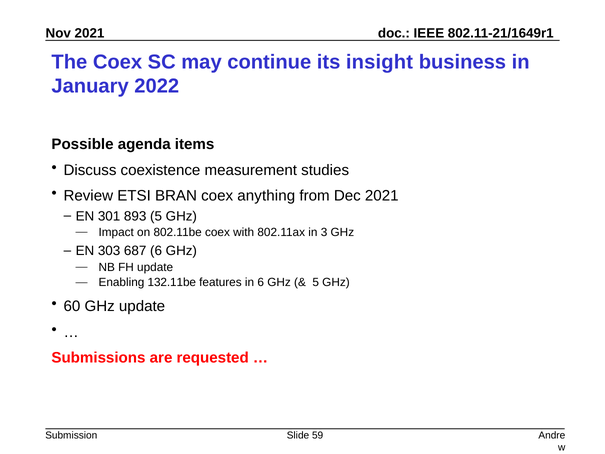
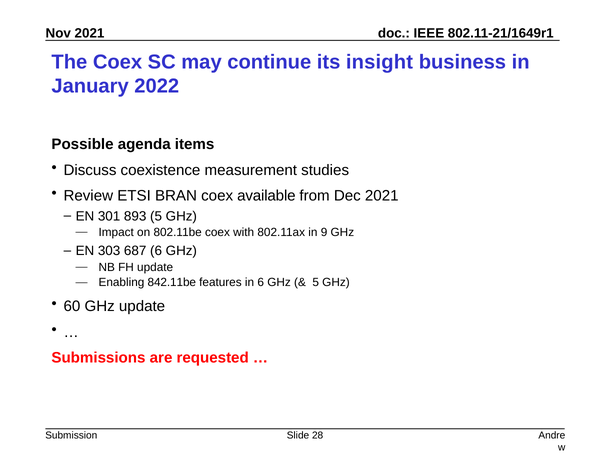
anything: anything -> available (266, 196)
3: 3 -> 9 (324, 232)
132.11be: 132.11be -> 842.11be (172, 282)
59: 59 -> 28 (318, 435)
